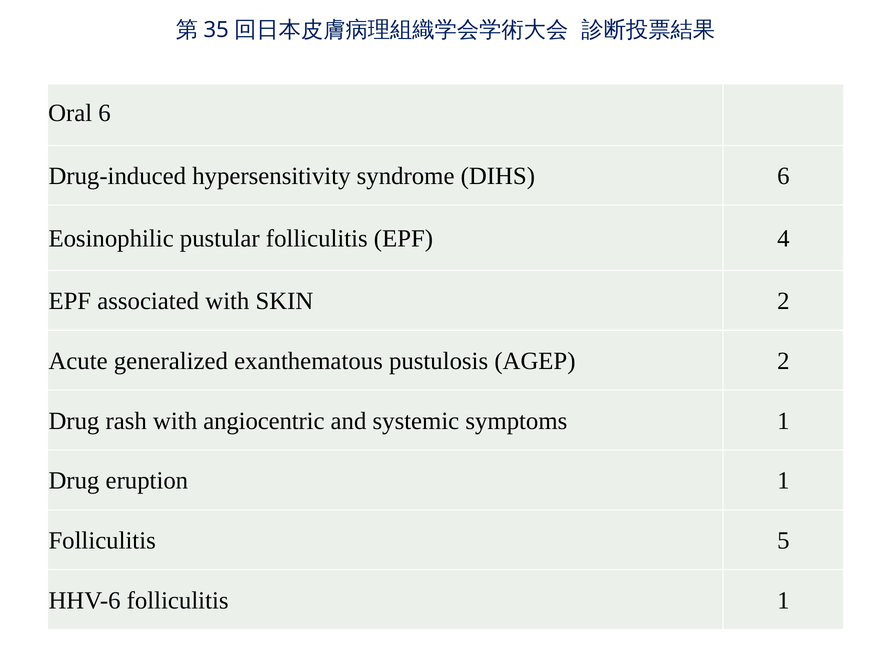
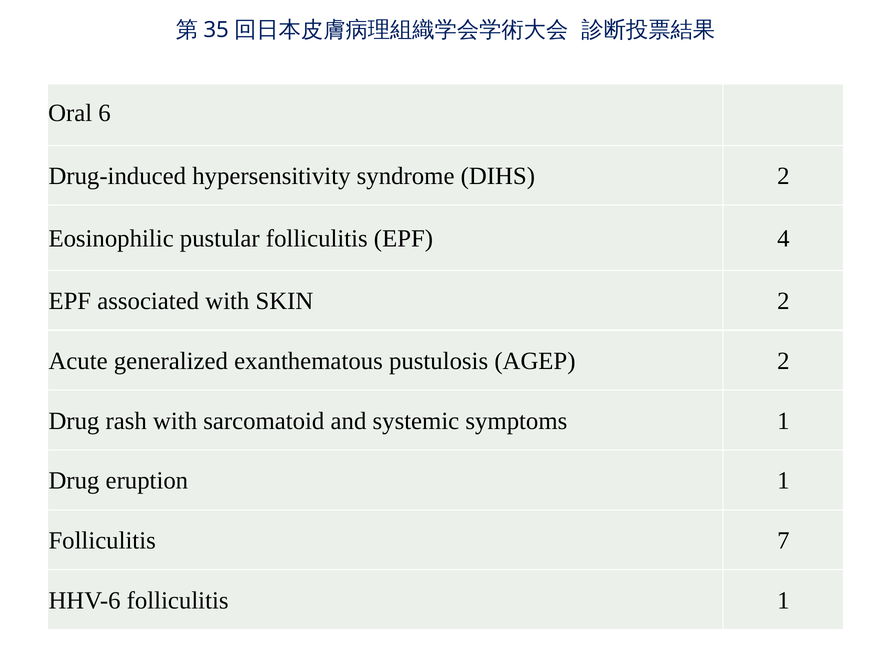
DIHS 6: 6 -> 2 (783, 176)
angiocentric: angiocentric -> sarcomatoid (264, 421)
5: 5 -> 7 (783, 541)
